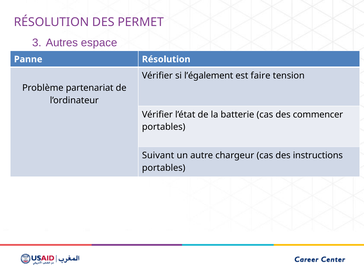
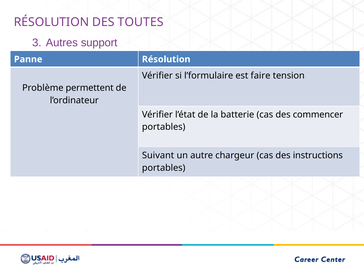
PERMET: PERMET -> TOUTES (141, 22)
espace: espace -> support (99, 43)
l’également: l’également -> l’formulaire (209, 76)
partenariat: partenariat -> permettent (90, 88)
